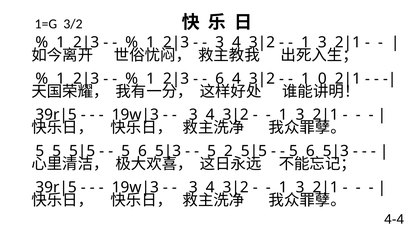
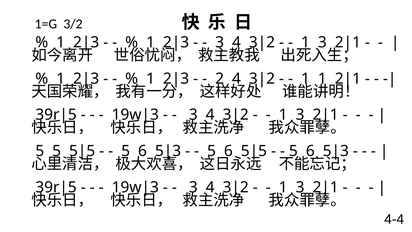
6: 6 -> 2 (220, 78)
1 0: 0 -> 1 (322, 78)
2: 2 -> 6 (228, 151)
